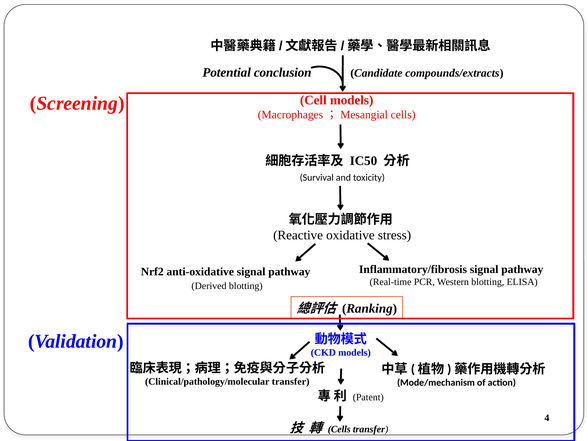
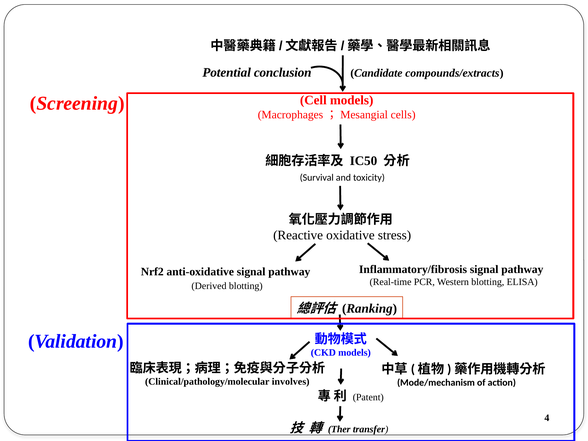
Clinical/pathology/molecular transfer: transfer -> involves (291, 382)
Cells: Cells -> Ther (339, 429)
